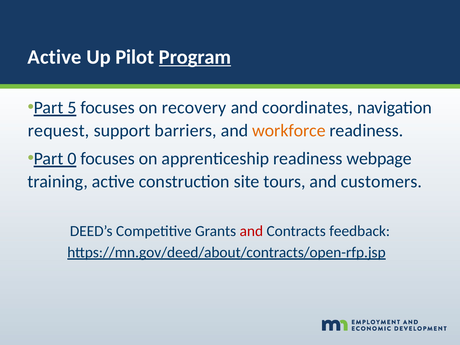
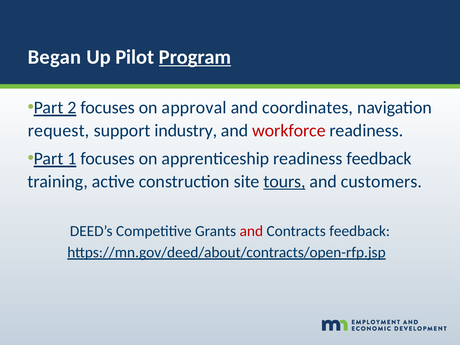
Active: Active -> Began (55, 57)
5: 5 -> 2 (72, 108)
recovery: recovery -> approval (194, 108)
barriers: barriers -> industry (186, 131)
workforce colour: orange -> red (289, 131)
0: 0 -> 1 (72, 159)
readiness webpage: webpage -> feedback (379, 159)
tours underline: none -> present (285, 182)
